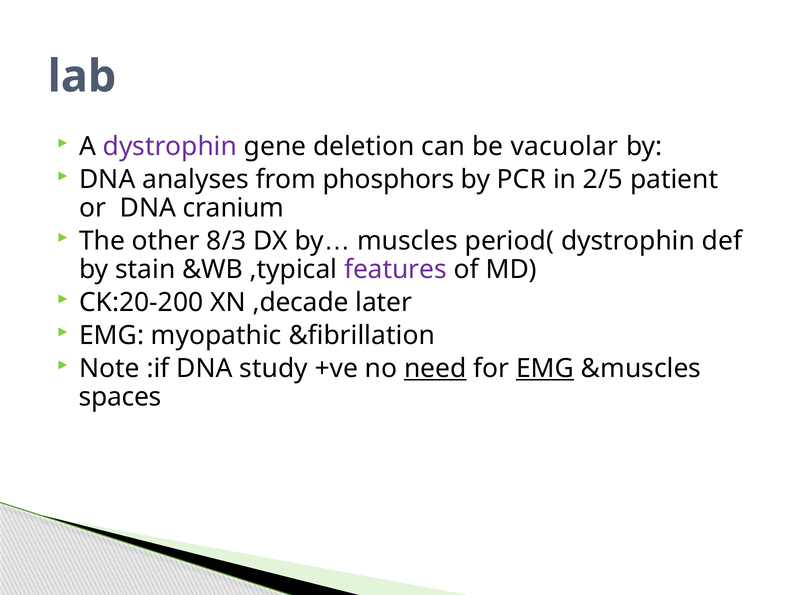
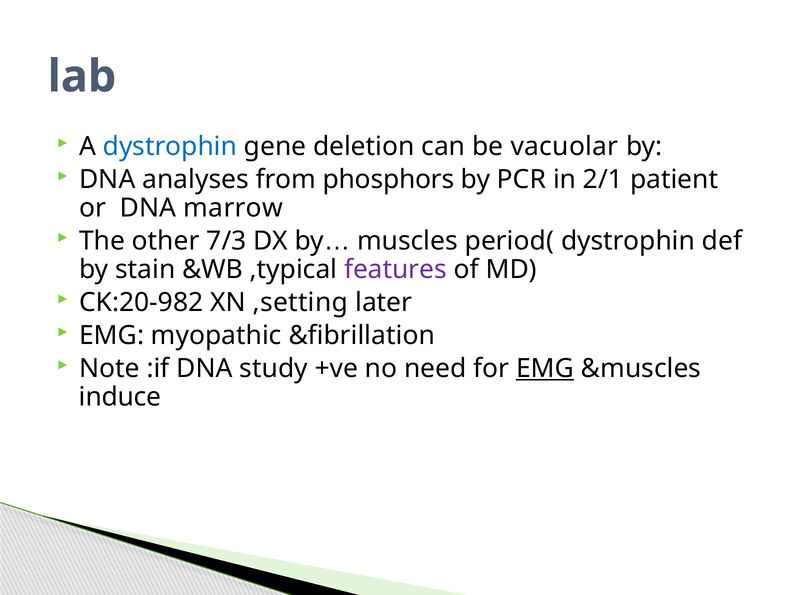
dystrophin colour: purple -> blue (170, 147)
2/5: 2/5 -> 2/1 (603, 179)
cranium: cranium -> marrow (233, 208)
8/3: 8/3 -> 7/3 (226, 241)
CK:20-200: CK:20-200 -> CK:20-982 (141, 302)
,decade: ,decade -> ,setting (300, 302)
need underline: present -> none (435, 368)
spaces: spaces -> induce (120, 397)
